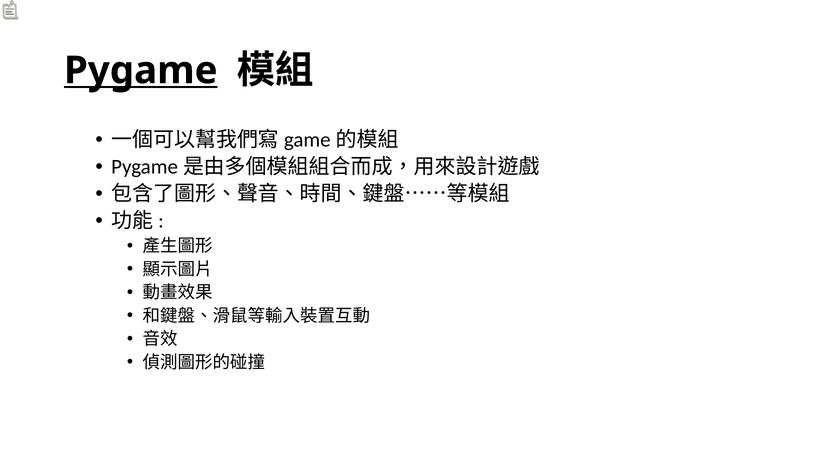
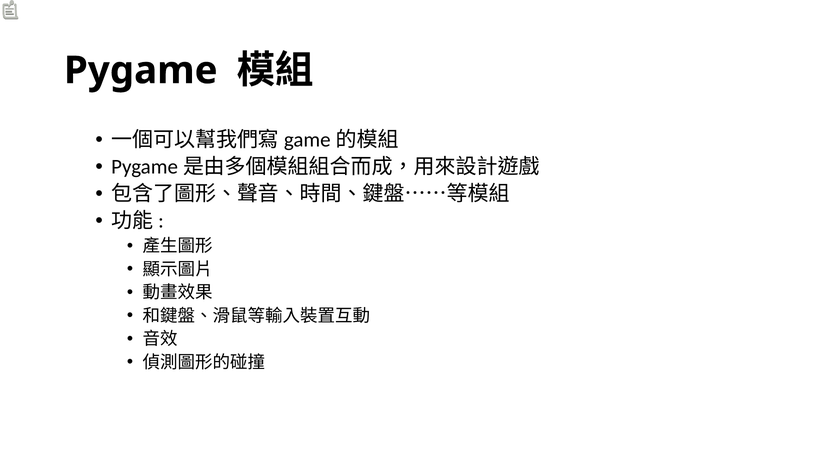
Pygame underline: present -> none (141, 70)
